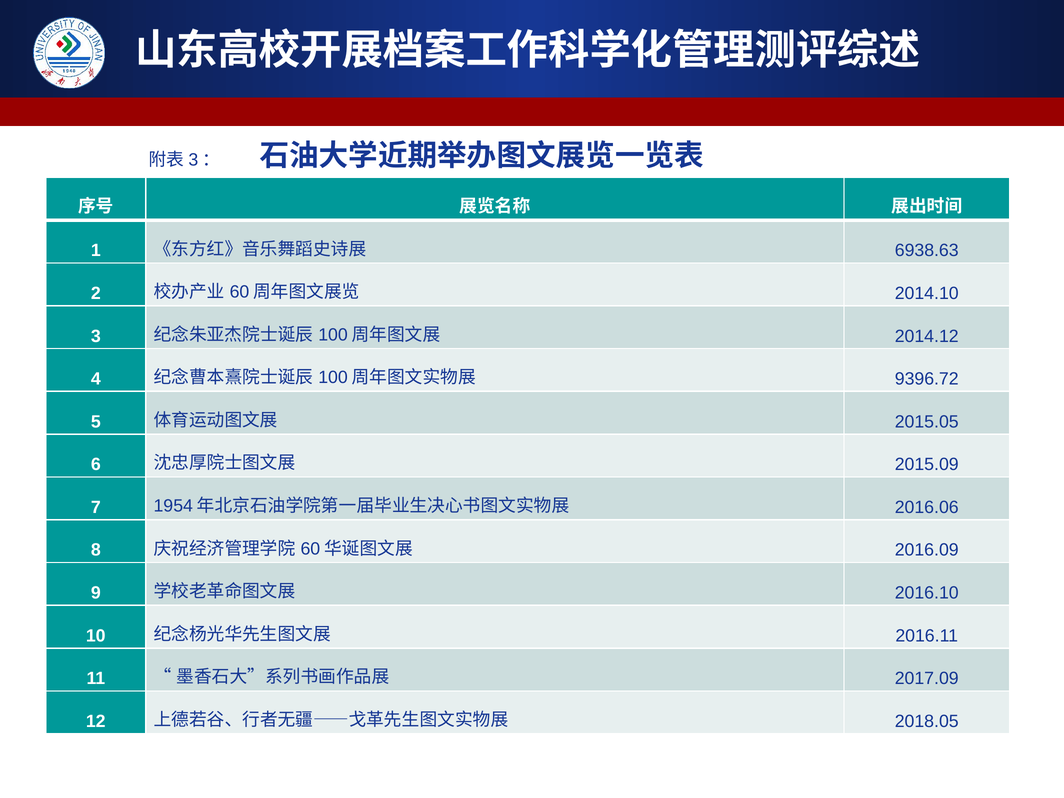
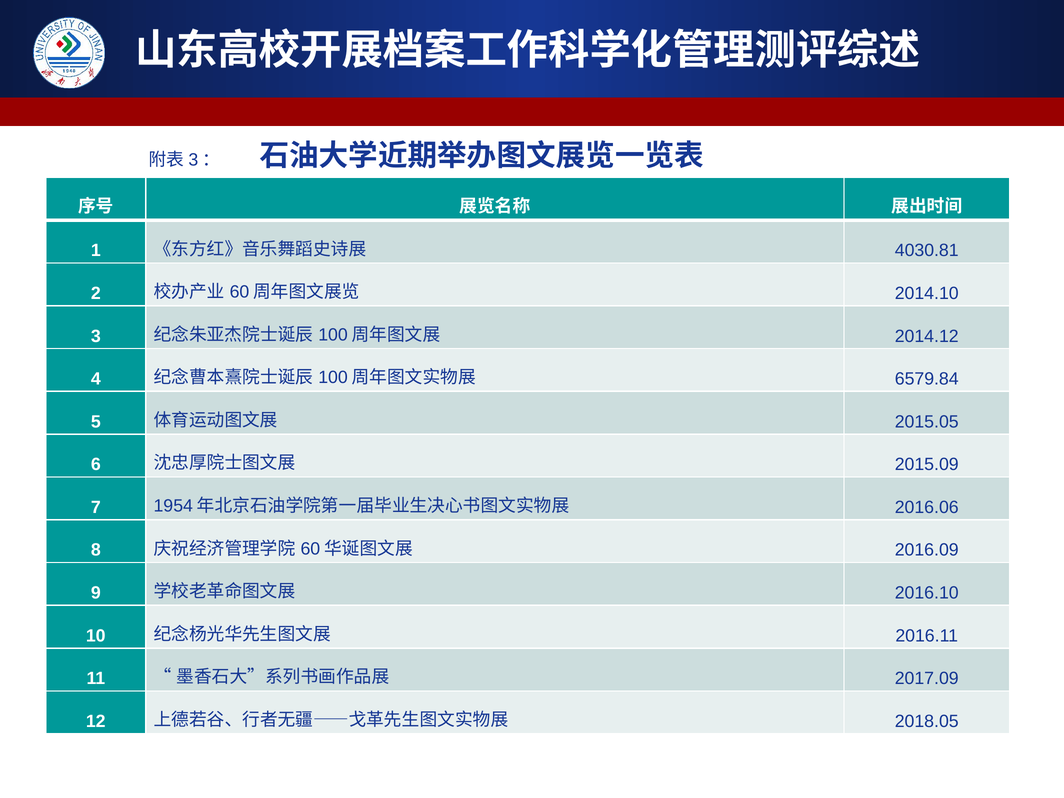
6938.63: 6938.63 -> 4030.81 (927, 251)
9396.72: 9396.72 -> 6579.84 (927, 379)
